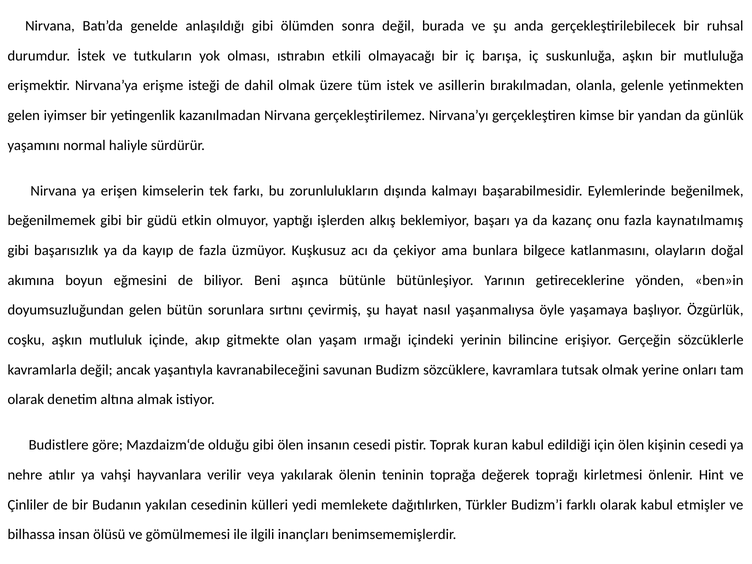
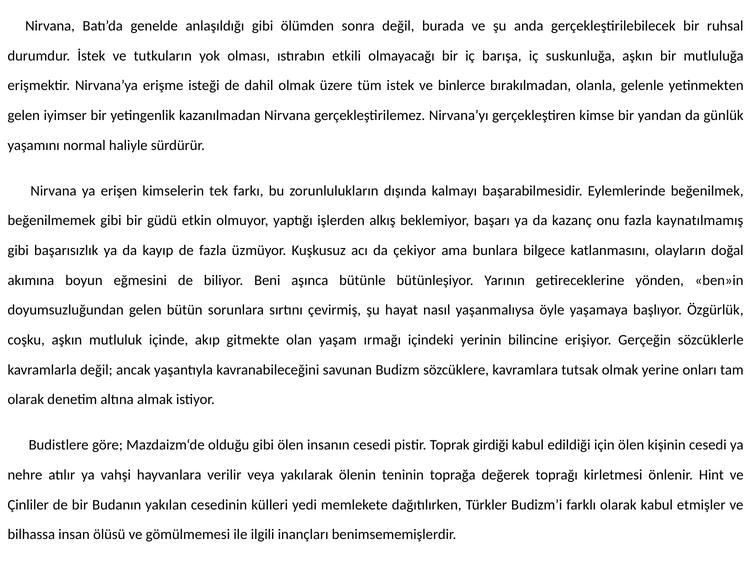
asillerin: asillerin -> binlerce (462, 86)
kuran: kuran -> girdiği (491, 445)
